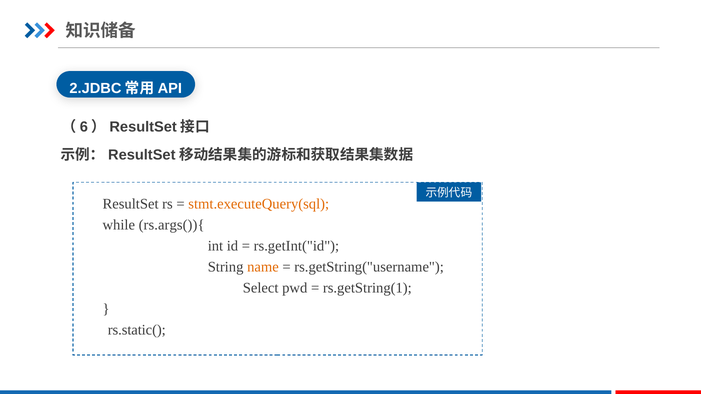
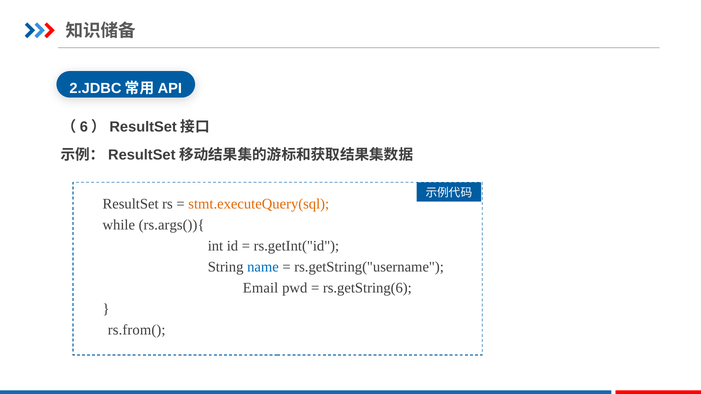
name colour: orange -> blue (263, 267)
Select: Select -> Email (261, 288)
rs.getString(1: rs.getString(1 -> rs.getString(6 (367, 288)
rs.static(: rs.static( -> rs.from( (137, 331)
